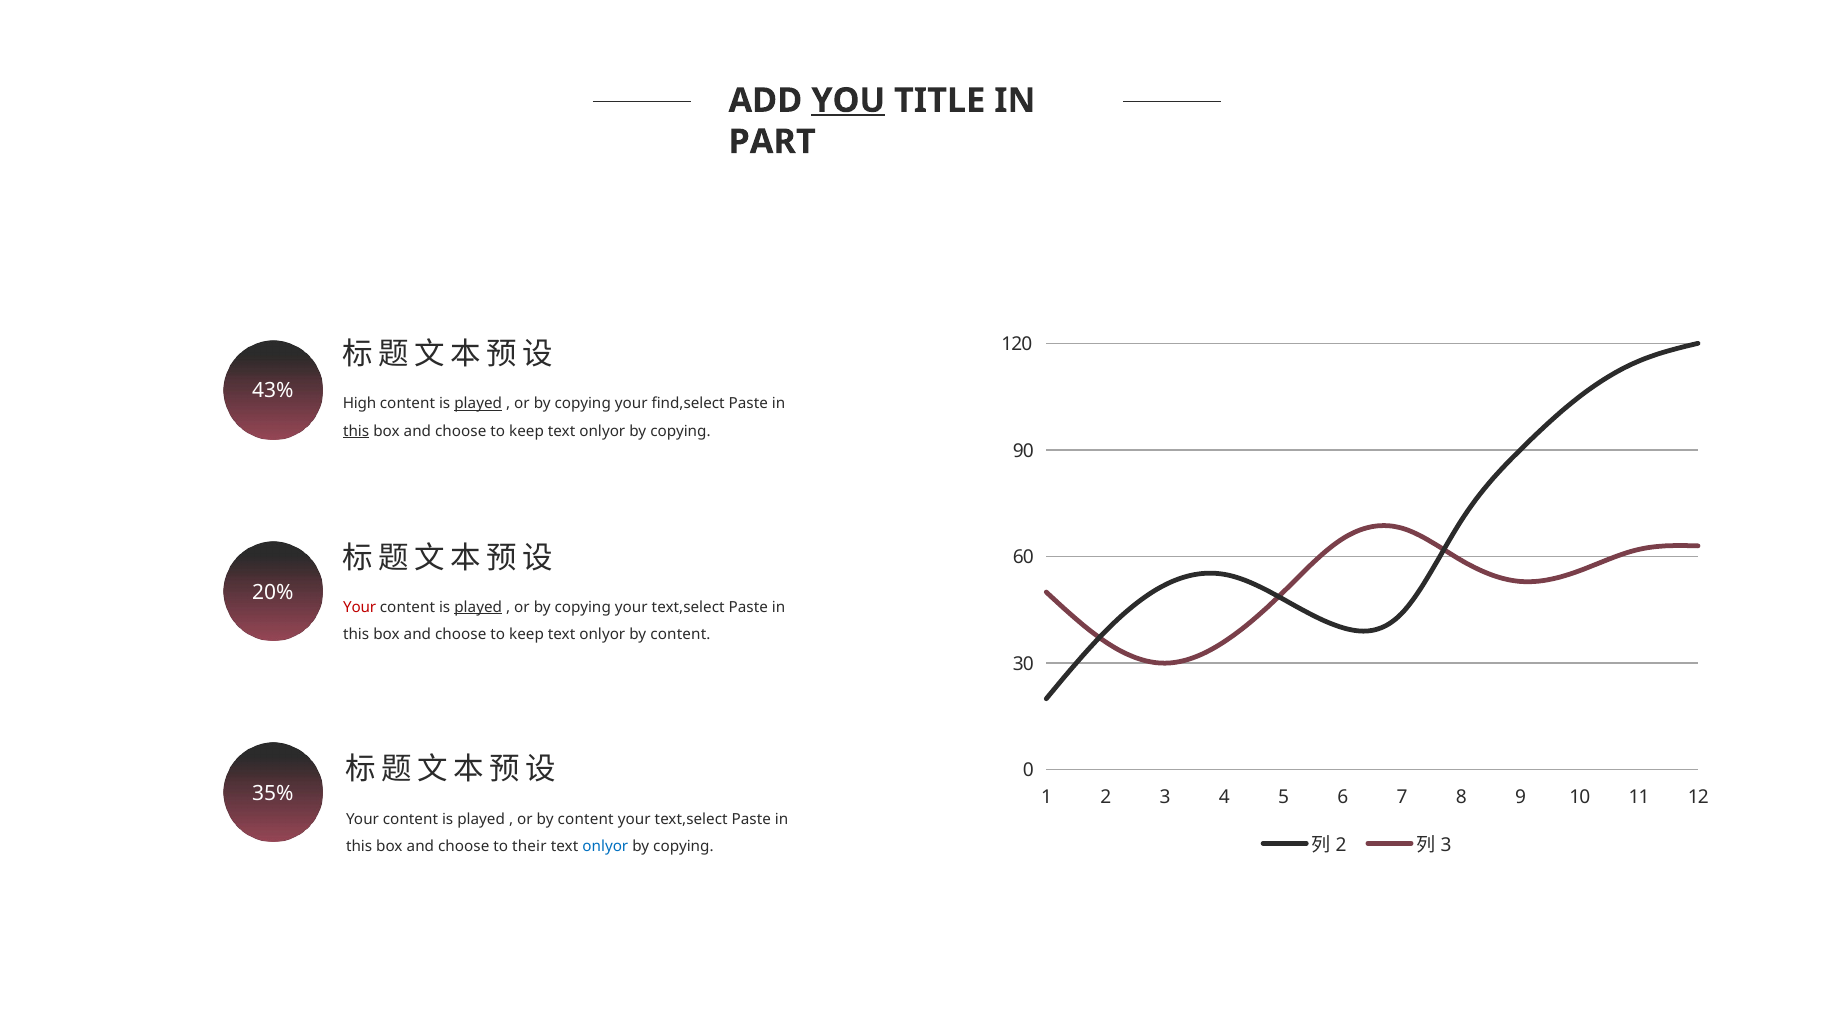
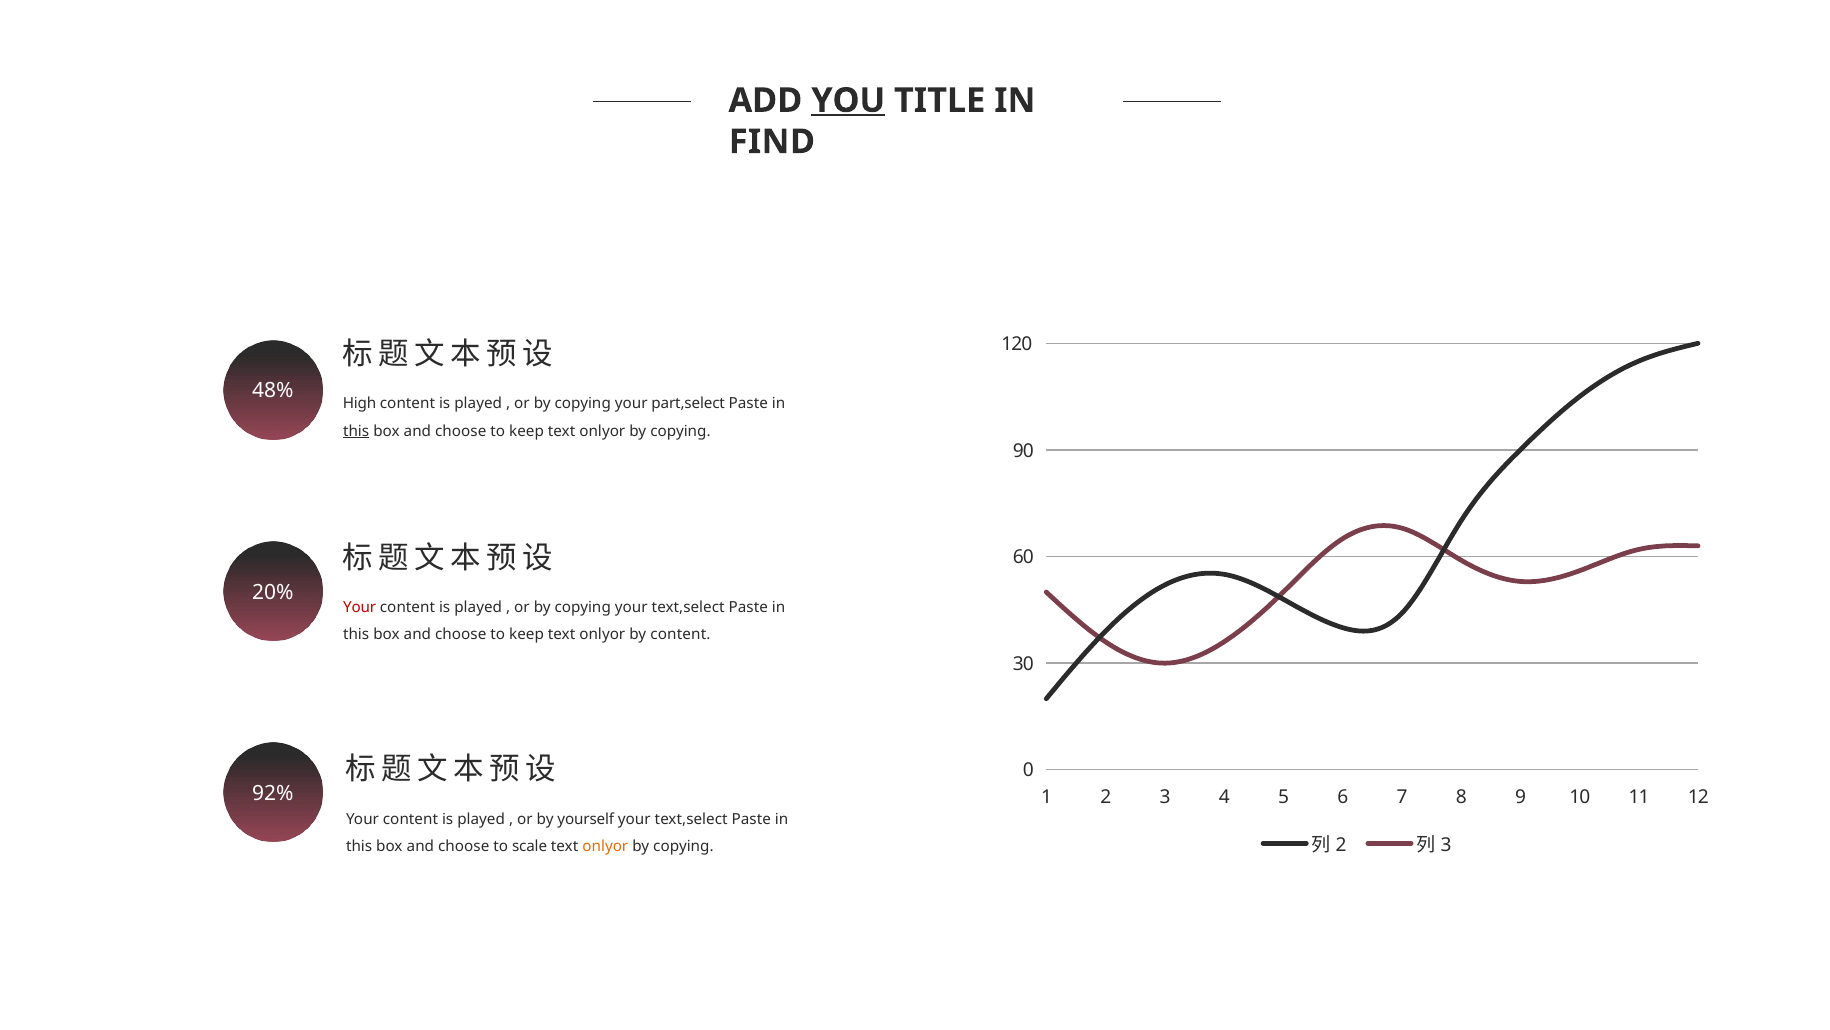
PART: PART -> FIND (772, 142)
43%: 43% -> 48% (273, 391)
played underline: present -> none (478, 403)
find,select: find,select -> part,select (688, 403)
played underline: present -> none (478, 607)
35%: 35% -> 92% (273, 793)
or by content: content -> yourself (586, 819)
their: their -> scale (530, 846)
onlyor colour: blue -> orange (605, 846)
